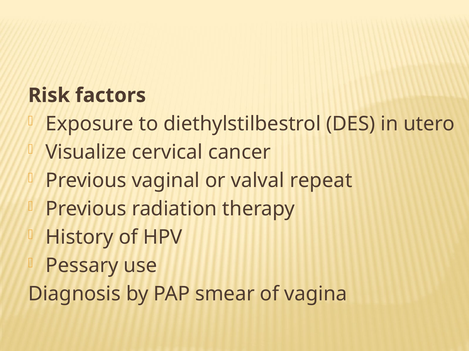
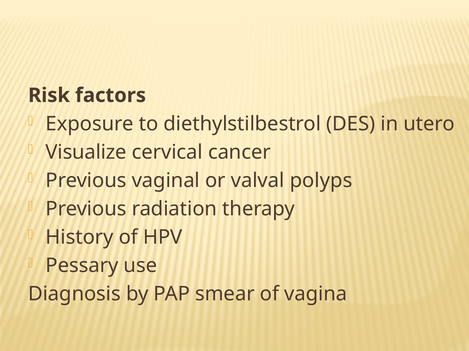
repeat: repeat -> polyps (321, 181)
